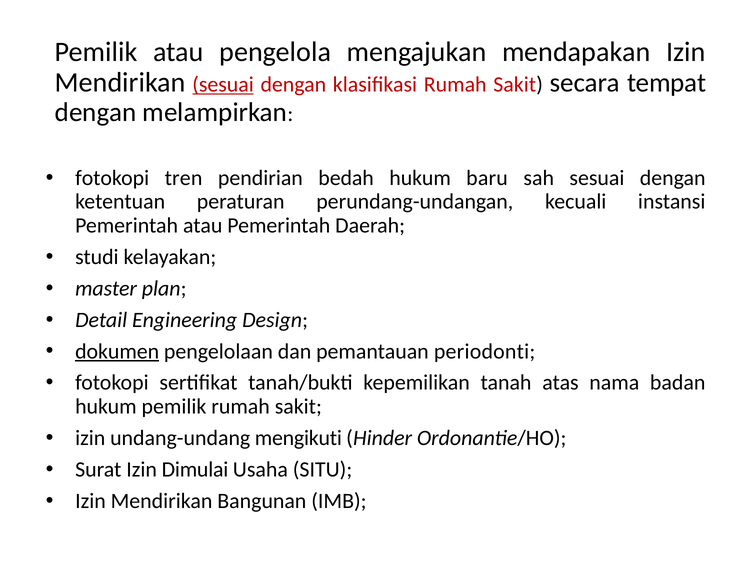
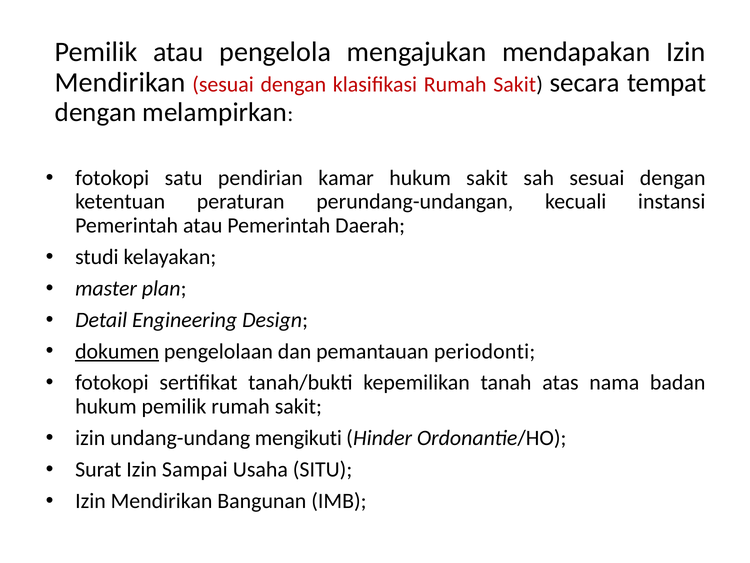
sesuai underline: present -> none (223, 84)
tren: tren -> satu (184, 178)
bedah: bedah -> kamar (346, 178)
hukum baru: baru -> sakit (487, 178)
Dimulai: Dimulai -> Sampai (195, 469)
